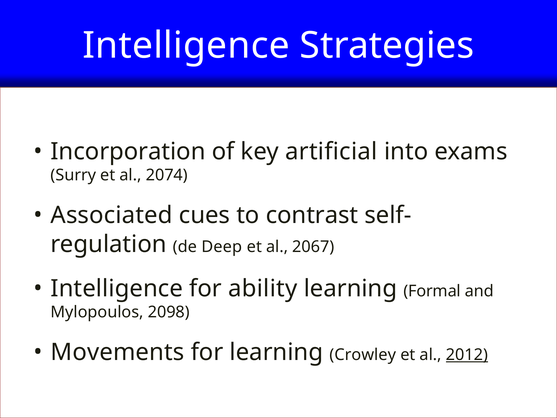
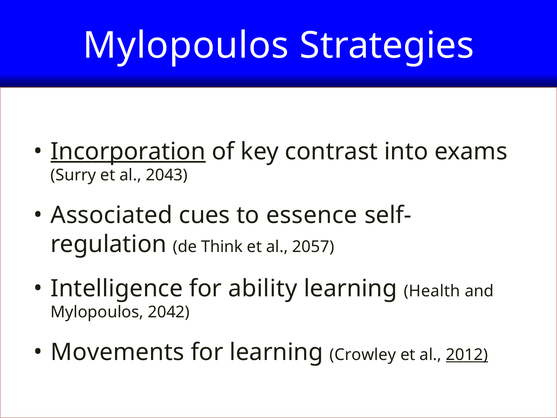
Intelligence: Intelligence -> Mylopoulos (186, 46)
Incorporation underline: none -> present (128, 151)
artificial: artificial -> contrast (331, 151)
2074: 2074 -> 2043 (167, 175)
contrast: contrast -> essence (312, 215)
Deep: Deep -> Think (222, 247)
2067: 2067 -> 2057 (313, 247)
Formal: Formal -> Health (432, 291)
2098: 2098 -> 2042 (169, 312)
